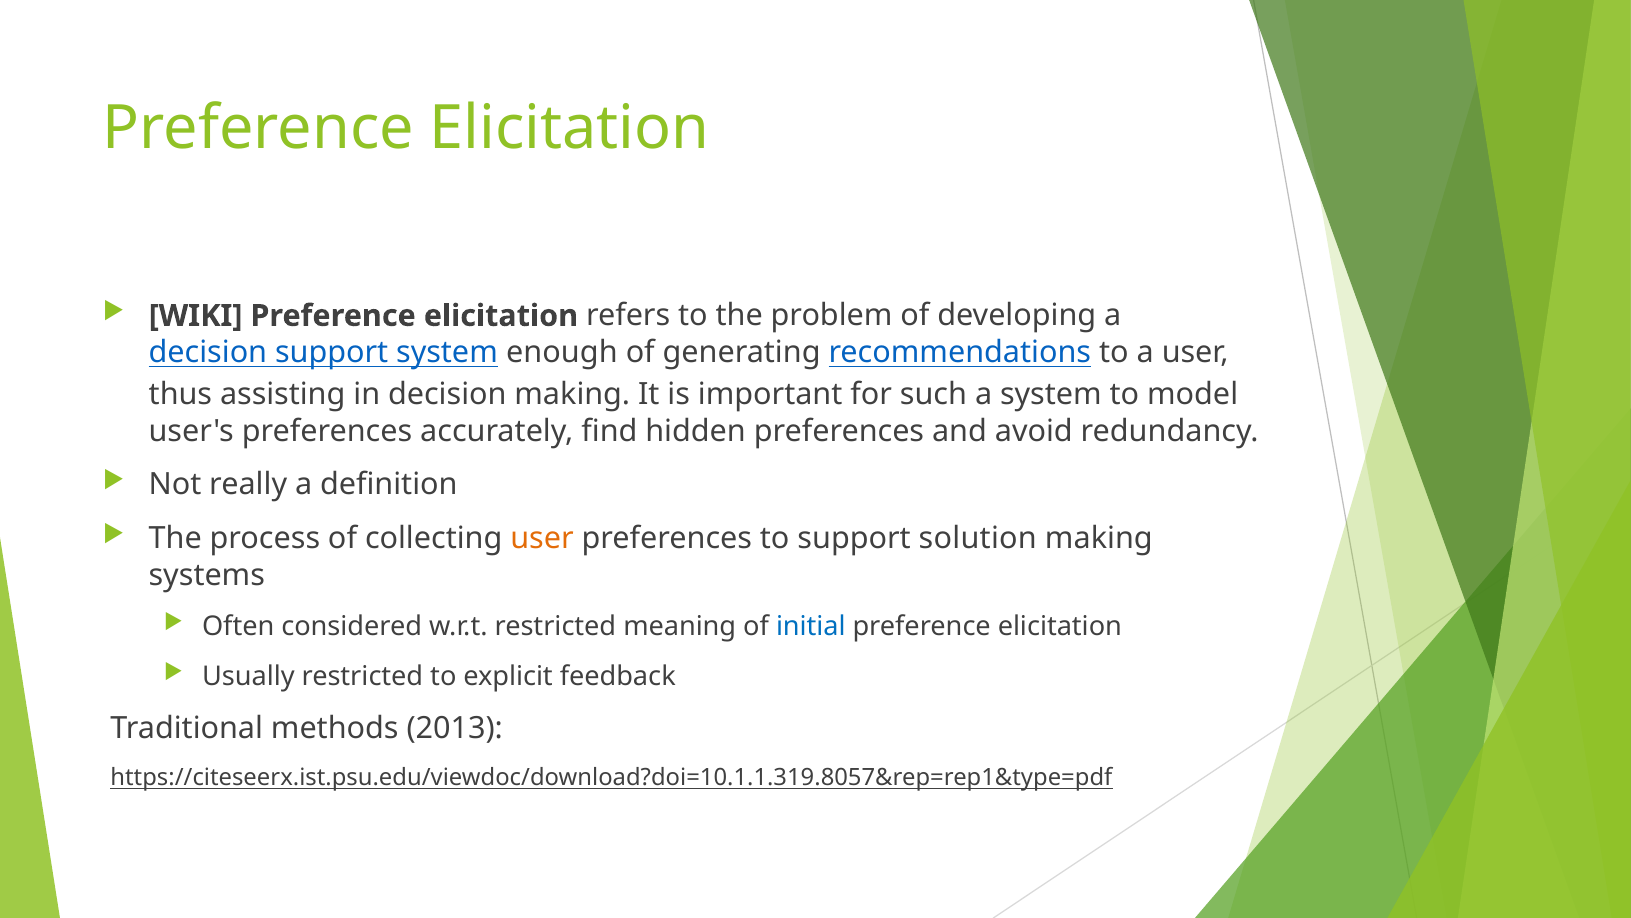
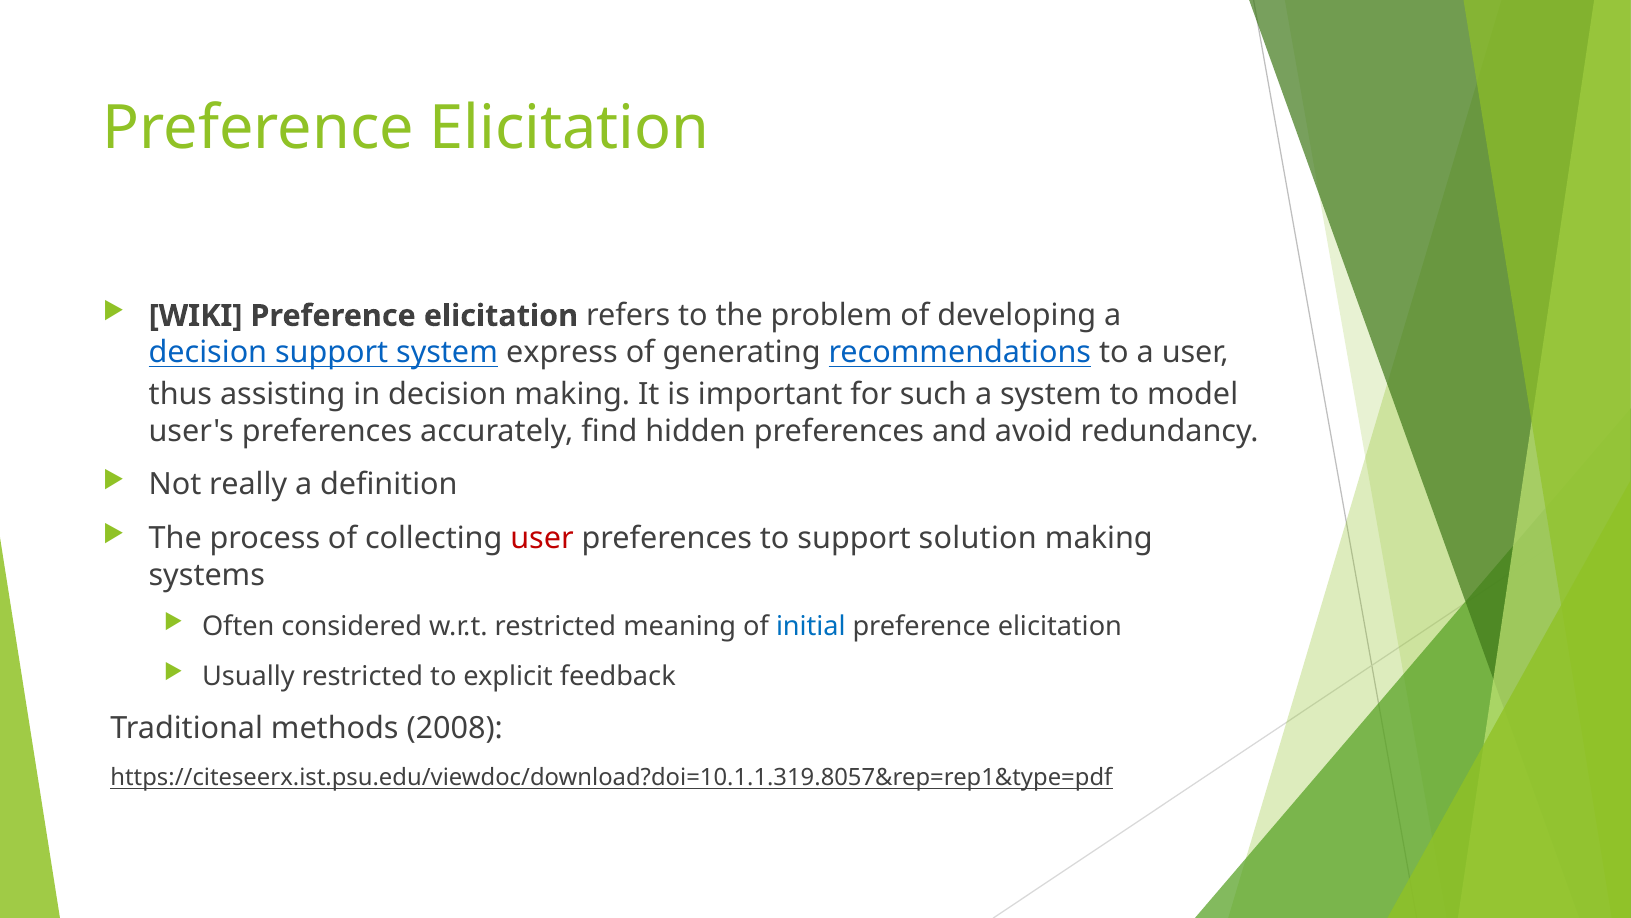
enough: enough -> express (562, 352)
user colour: orange -> red (542, 538)
2013: 2013 -> 2008 (455, 728)
